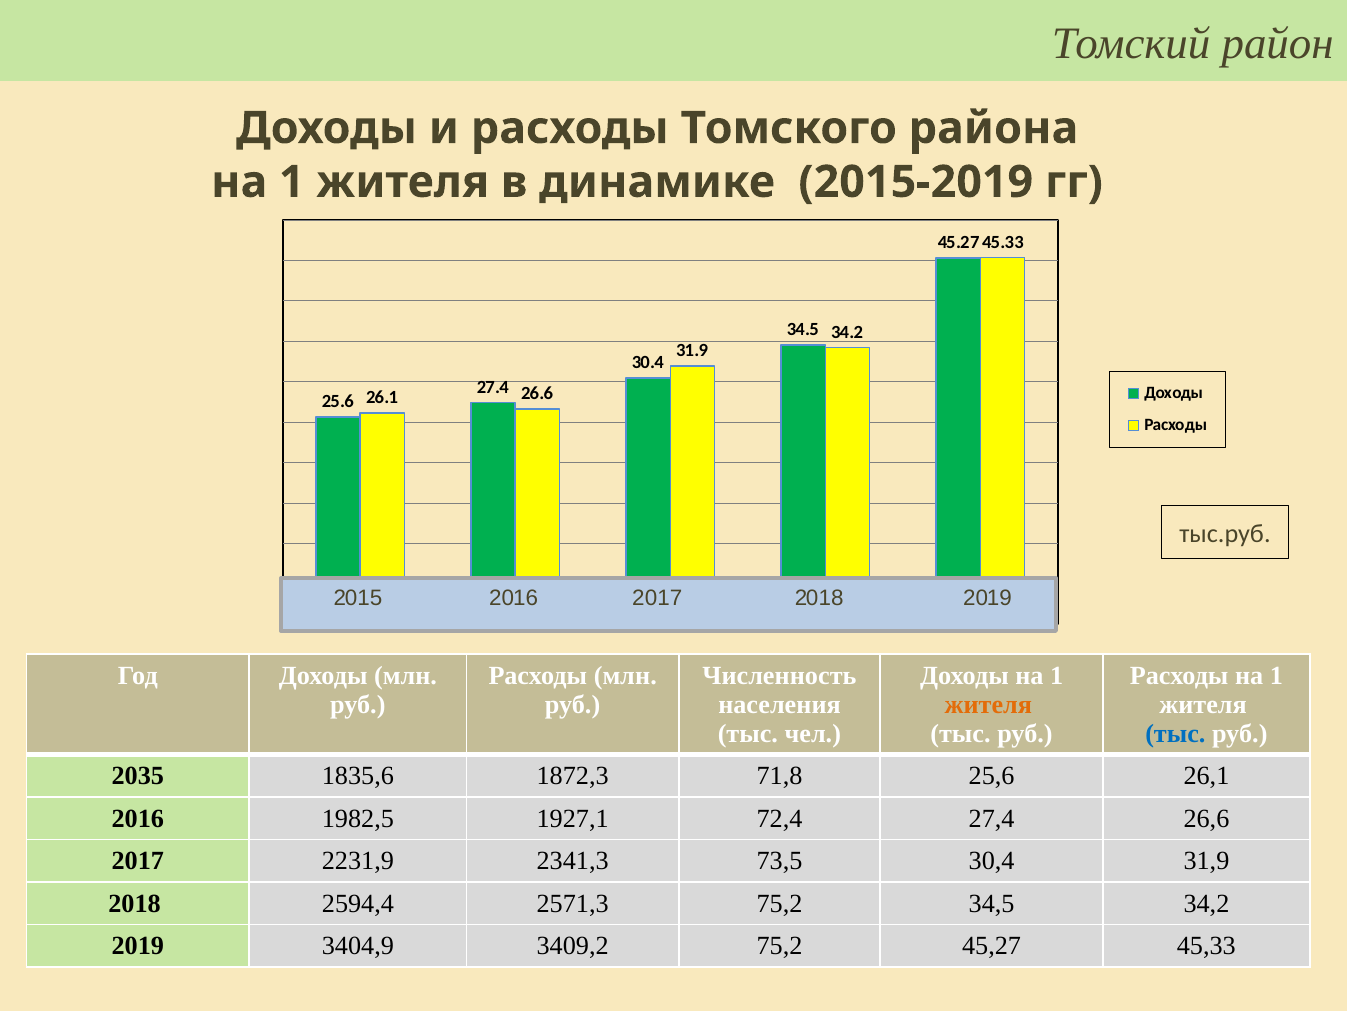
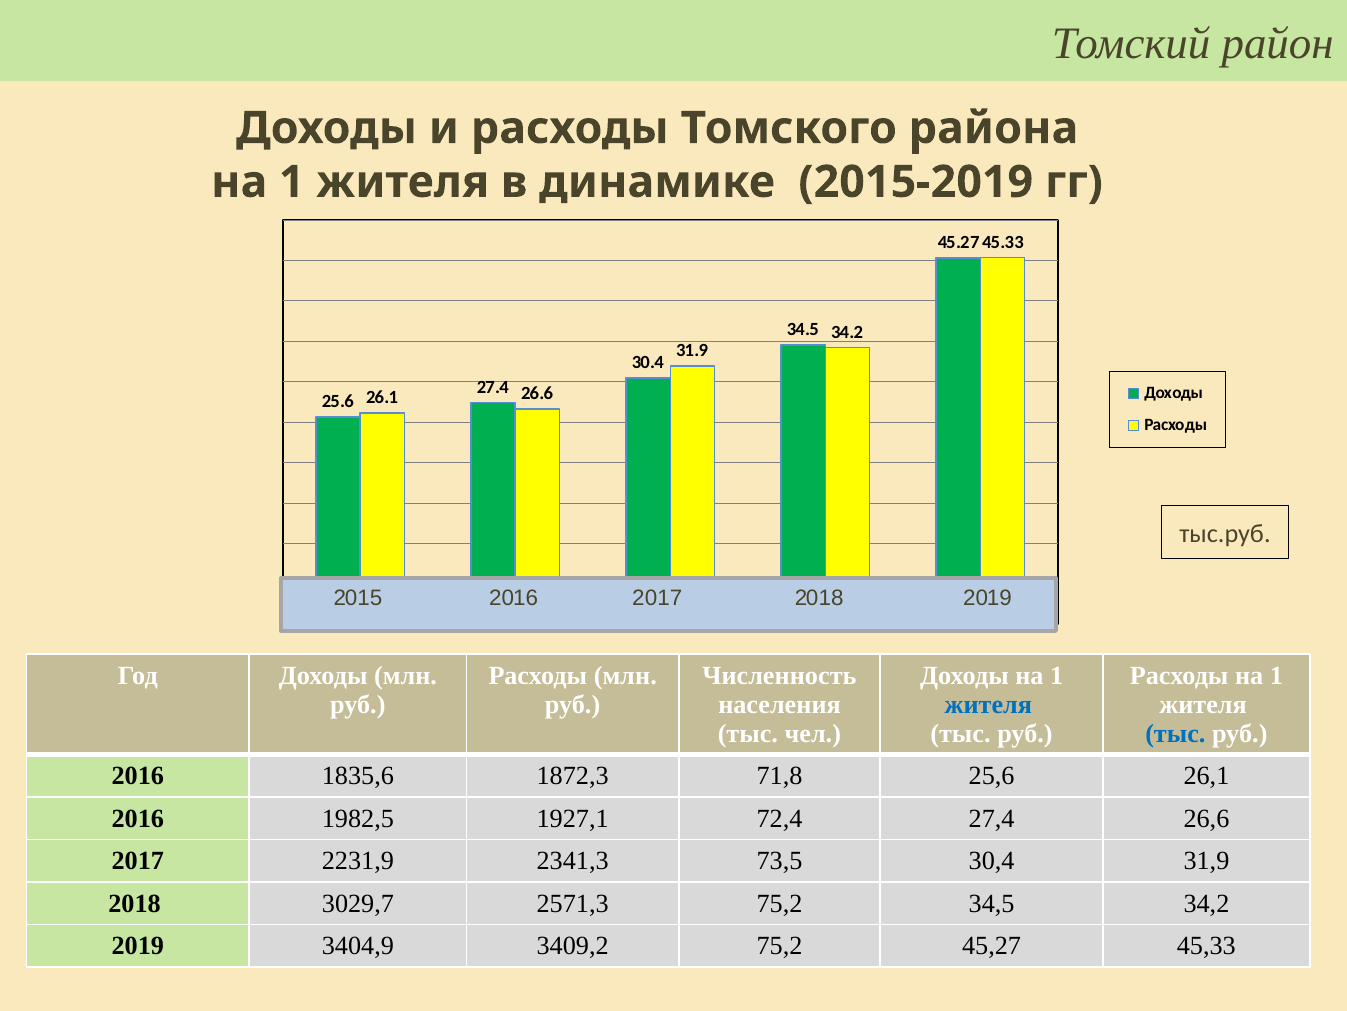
жителя colour: orange -> blue (988, 704)
2035: 2035 -> 2016 (138, 775)
2594,4: 2594,4 -> 3029,7 (358, 903)
